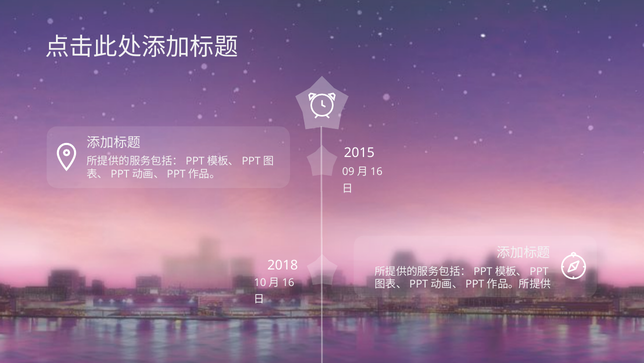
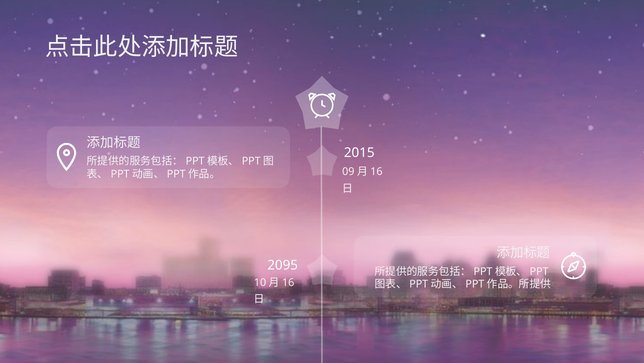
2018: 2018 -> 2095 (283, 265)
